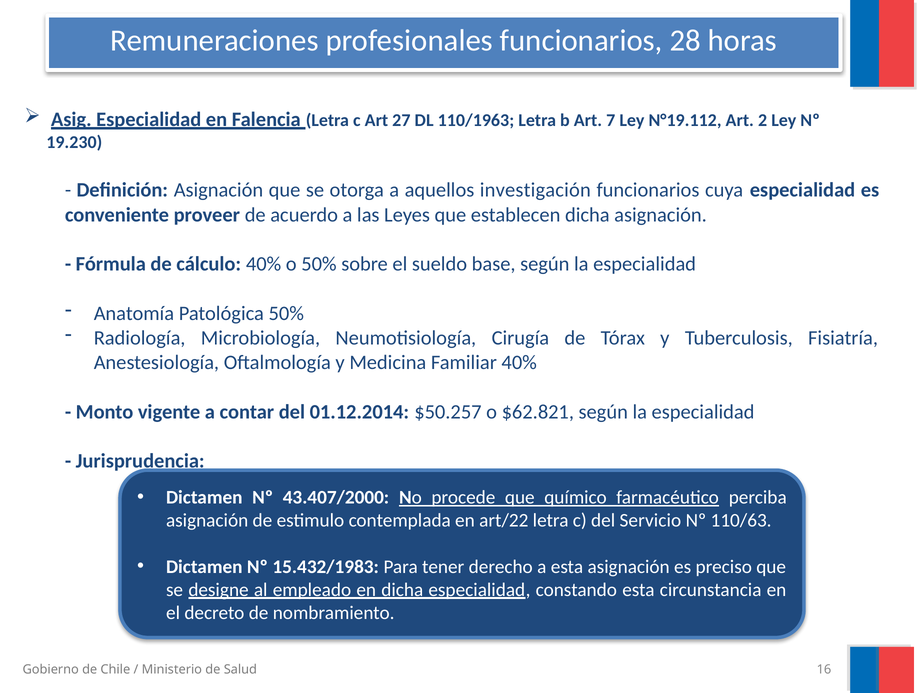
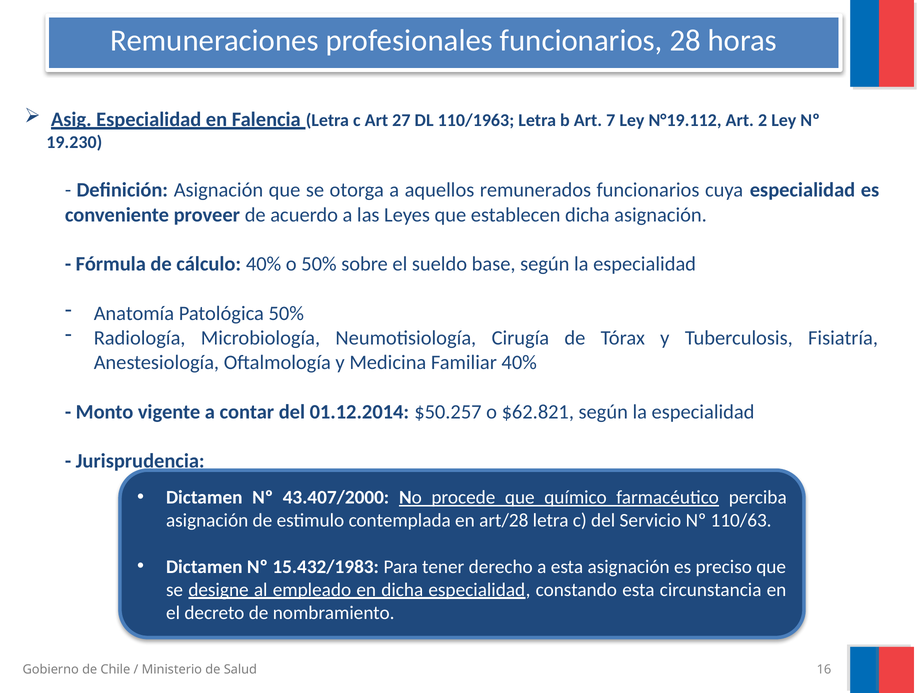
investigación: investigación -> remunerados (535, 190)
art/22: art/22 -> art/28 (504, 521)
